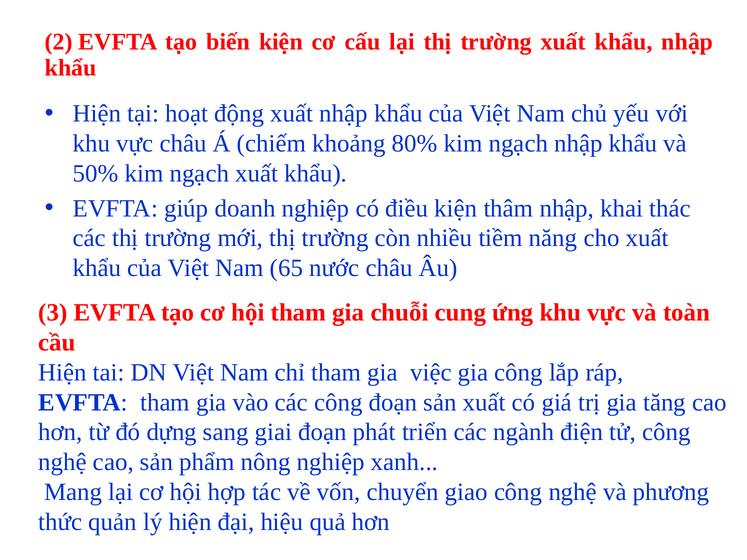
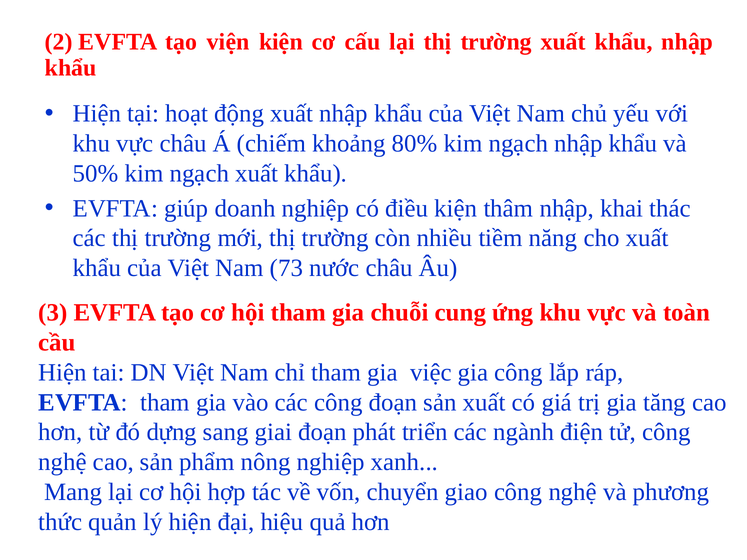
biến: biến -> viện (228, 42)
65: 65 -> 73 (286, 268)
